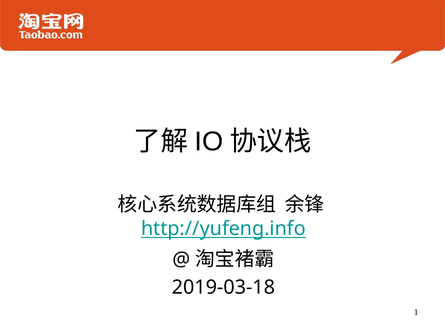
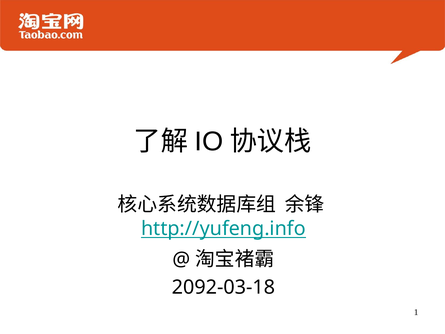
2019-03-18: 2019-03-18 -> 2092-03-18 (223, 287)
